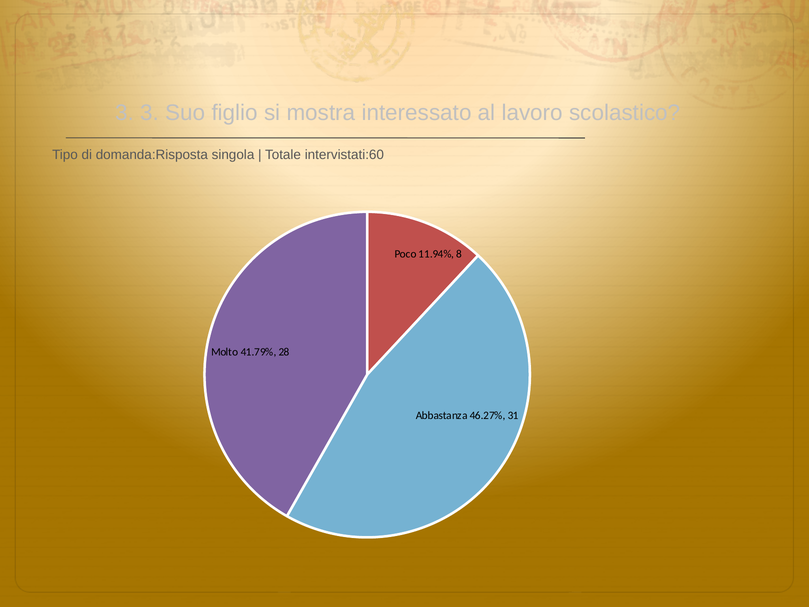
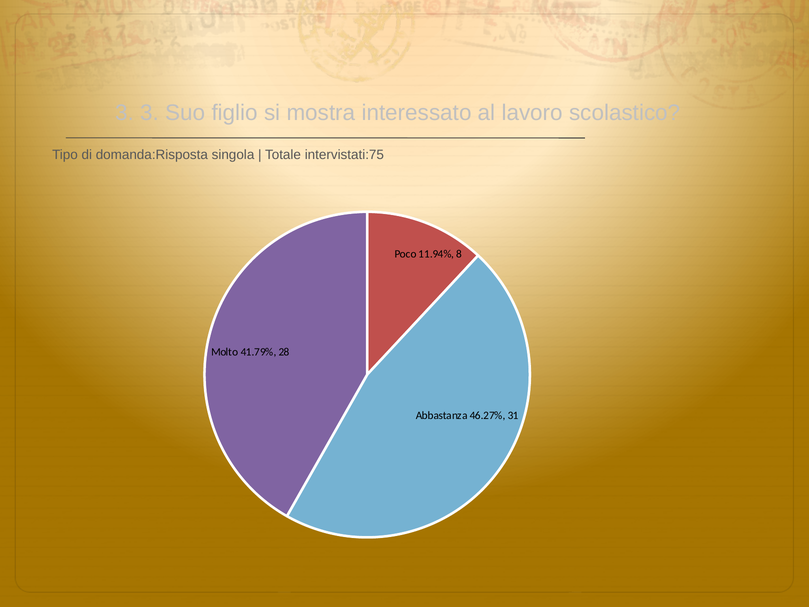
intervistati:60: intervistati:60 -> intervistati:75 (344, 155)
